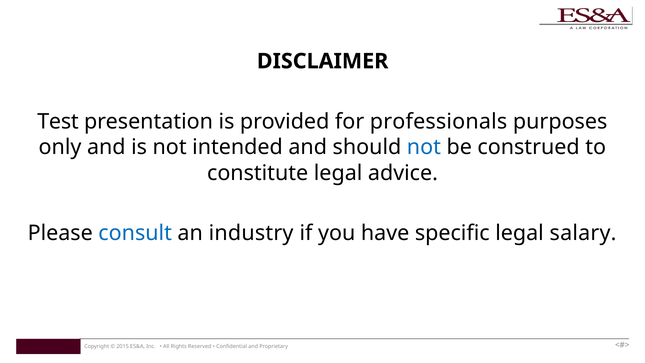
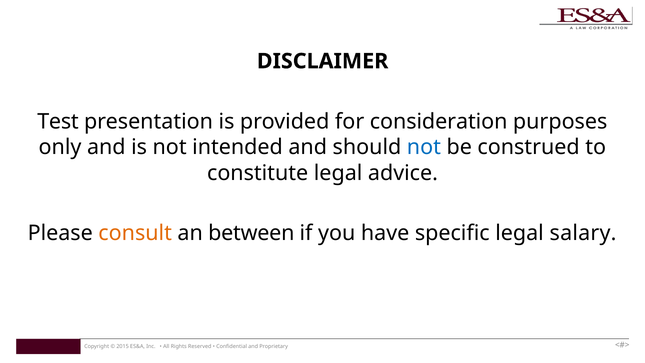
professionals: professionals -> consideration (439, 121)
consult colour: blue -> orange (135, 233)
industry: industry -> between (251, 233)
